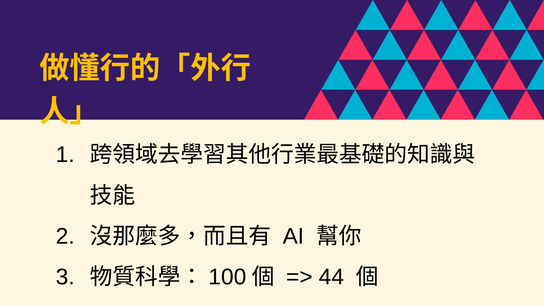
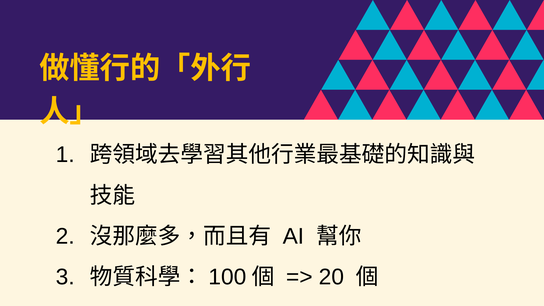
44: 44 -> 20 (332, 277)
